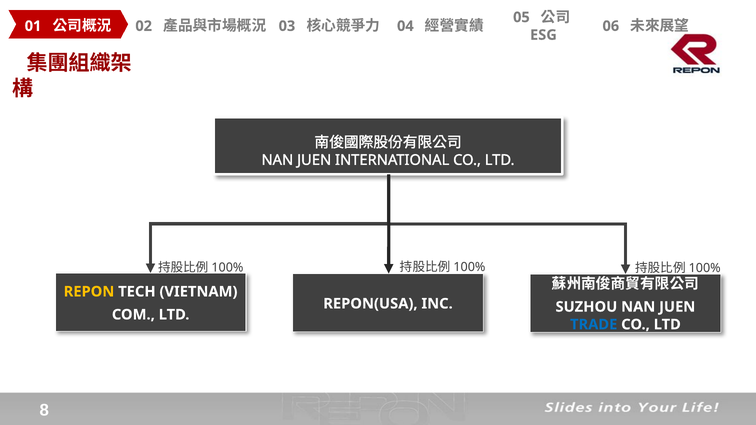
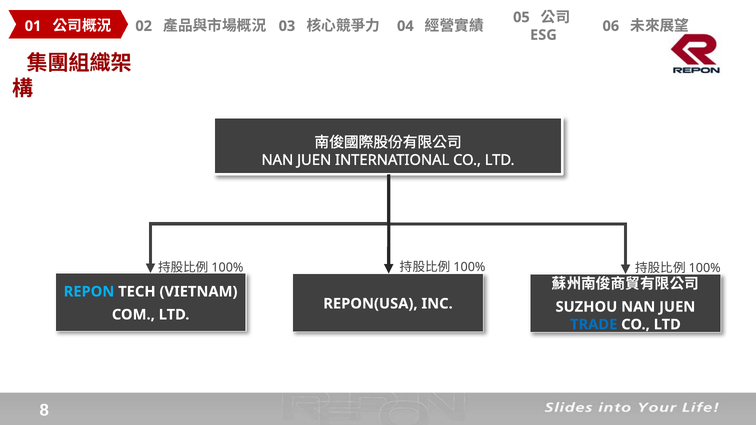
REPON colour: yellow -> light blue (89, 292)
